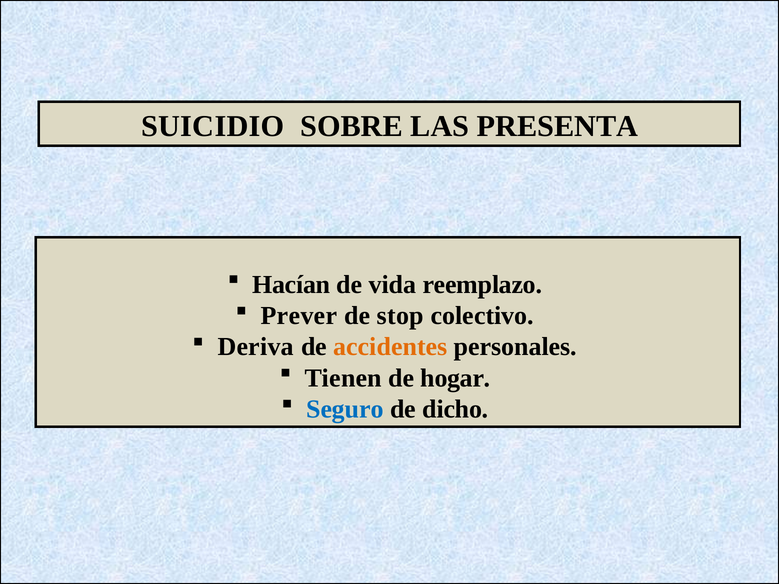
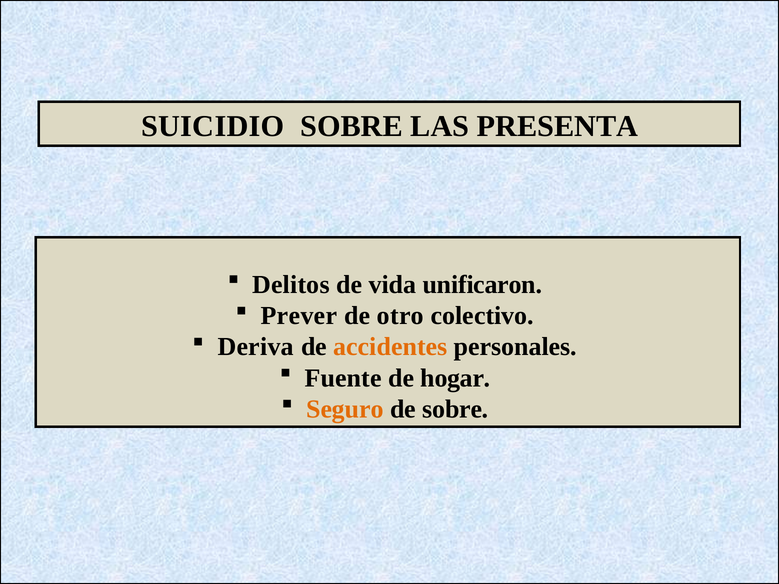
Hacían: Hacían -> Delitos (291, 285)
reemplazo: reemplazo -> unificaron (482, 285)
stop: stop -> otro (400, 316)
Tienen: Tienen -> Fuente (343, 378)
Seguro colour: blue -> orange (345, 409)
de dicho: dicho -> sobre (455, 409)
